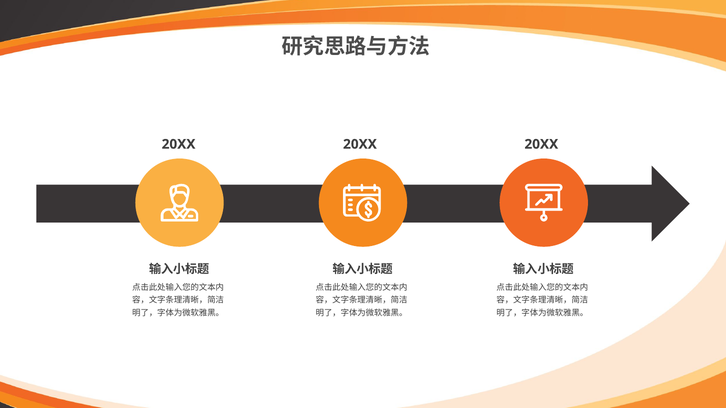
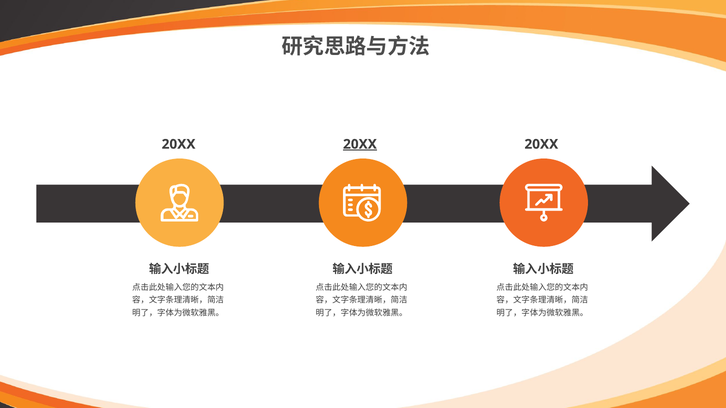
20XX underline: none -> present (360, 144)
